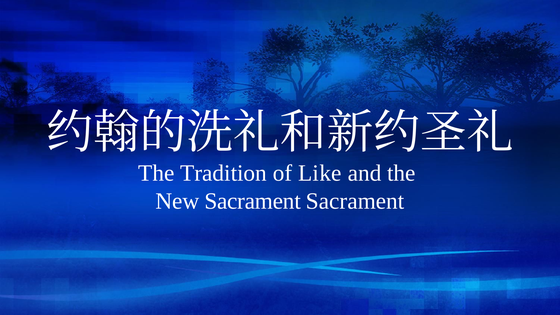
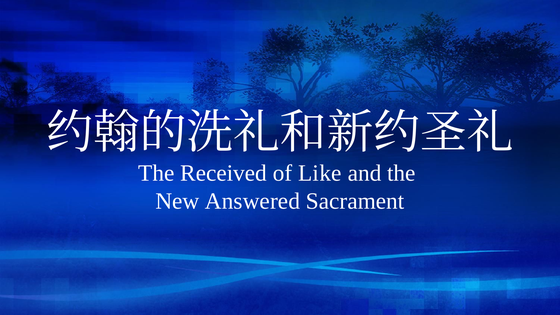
Tradition: Tradition -> Received (224, 173)
New Sacrament: Sacrament -> Answered (252, 201)
